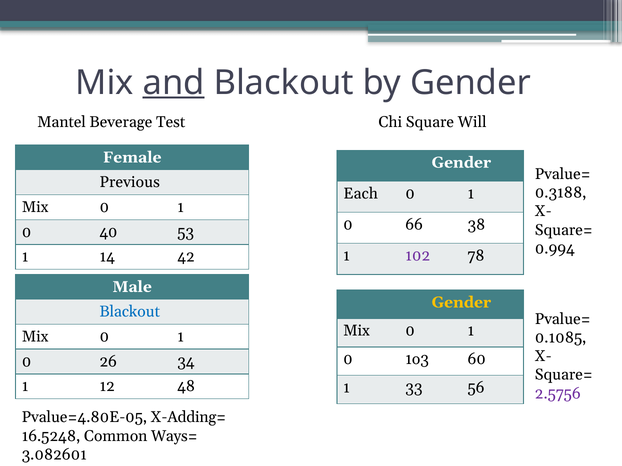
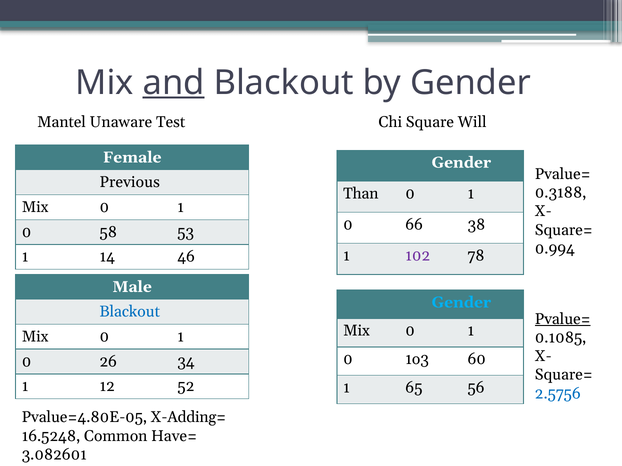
Beverage: Beverage -> Unaware (121, 122)
Each: Each -> Than (361, 194)
40: 40 -> 58 (108, 232)
42: 42 -> 46 (186, 257)
Gender colour: yellow -> light blue (461, 303)
Pvalue= underline: none -> present (563, 319)
48: 48 -> 52 (186, 387)
33: 33 -> 65 (414, 388)
2.5756 colour: purple -> blue (558, 394)
Ways=: Ways= -> Have= (174, 436)
